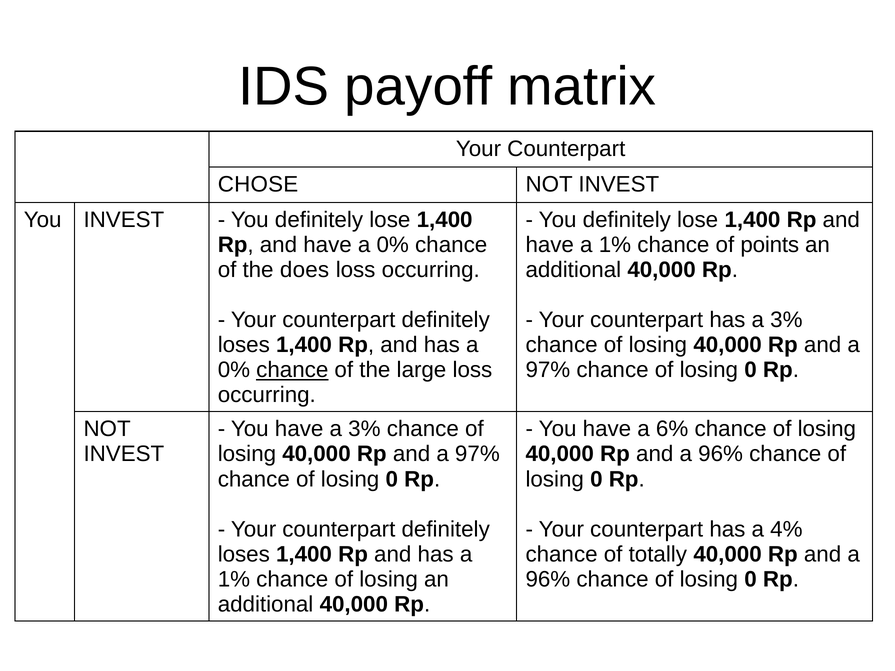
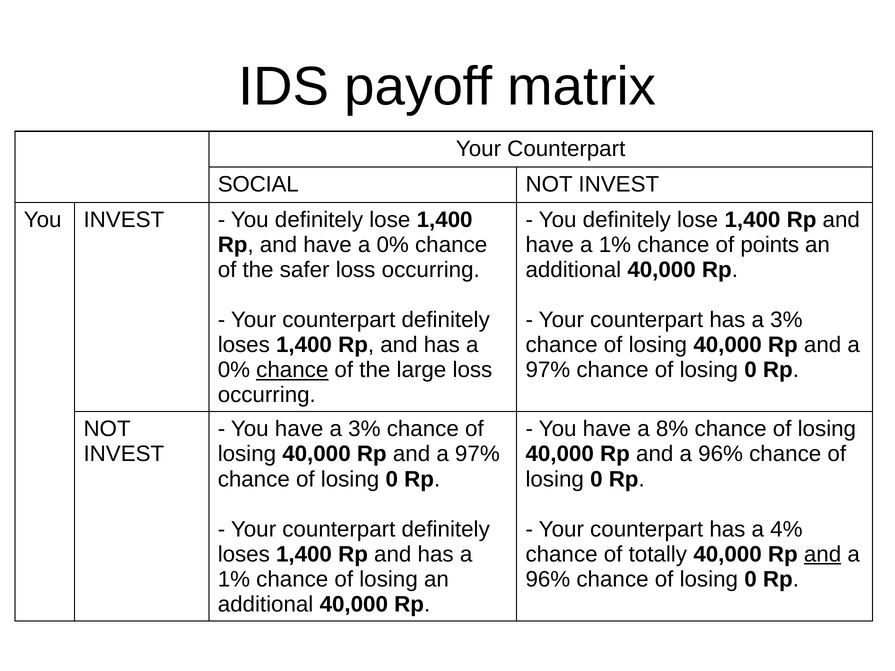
CHOSE: CHOSE -> SOCIAL (258, 184)
does: does -> safer (305, 270)
6%: 6% -> 8% (672, 429)
and underline: none -> present (823, 554)
